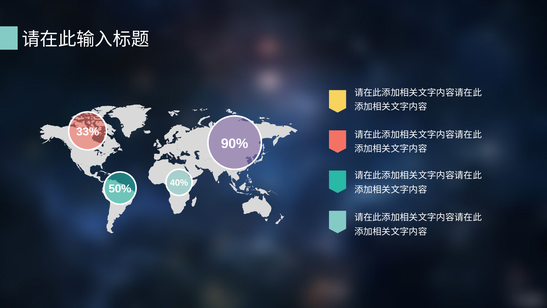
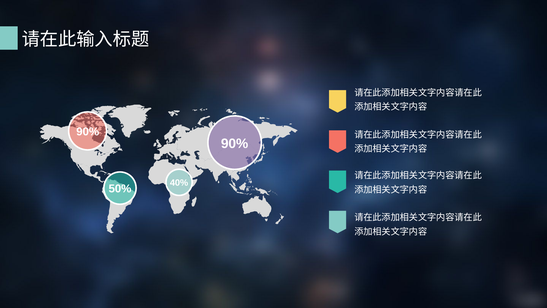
33%: 33% -> 90% (88, 132)
